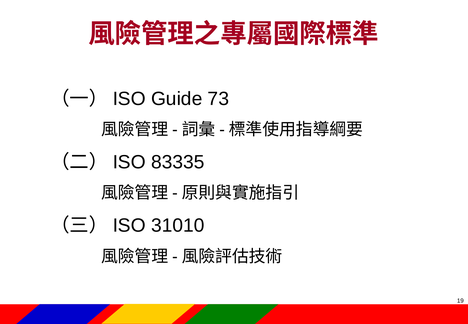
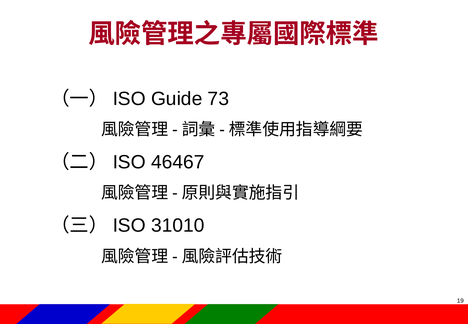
83335: 83335 -> 46467 (178, 162)
